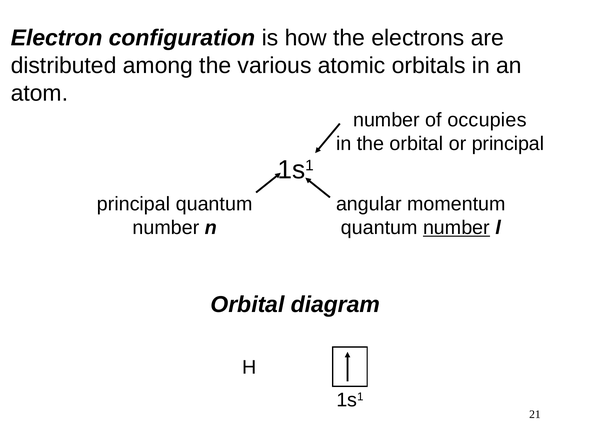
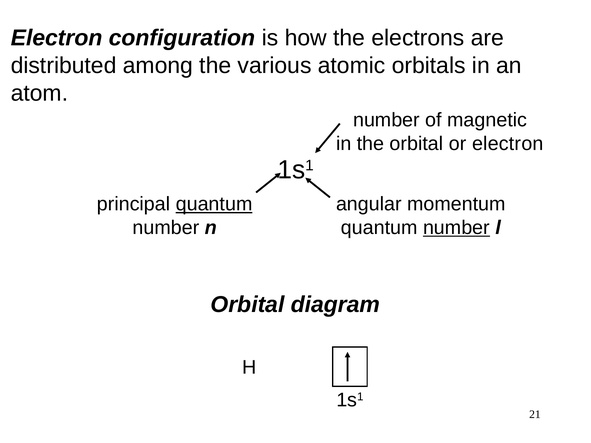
occupies: occupies -> magnetic (487, 120)
or principal: principal -> electron (508, 144)
quantum underline: none -> present (214, 204)
